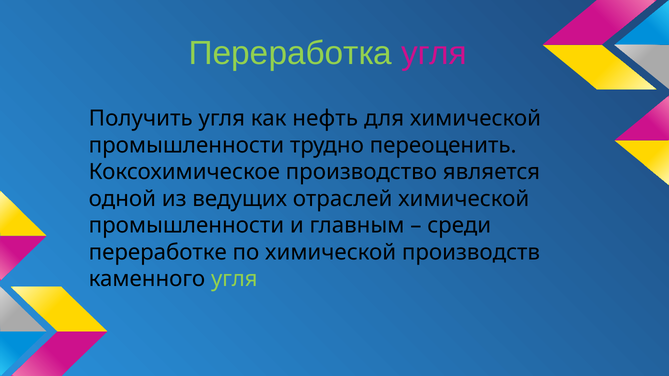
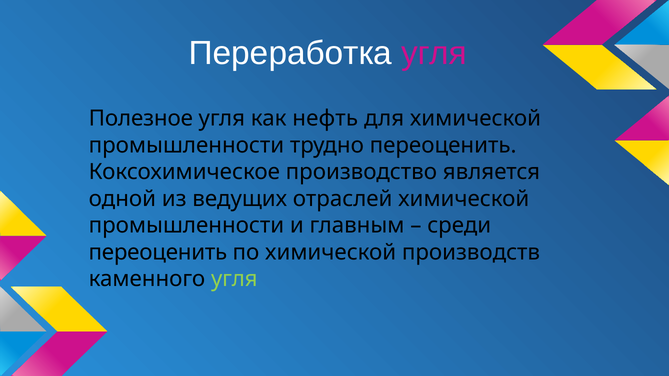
Переработка colour: light green -> white (290, 53)
Получить: Получить -> Полезное (141, 119)
переработке: переработке -> переоценить (158, 252)
